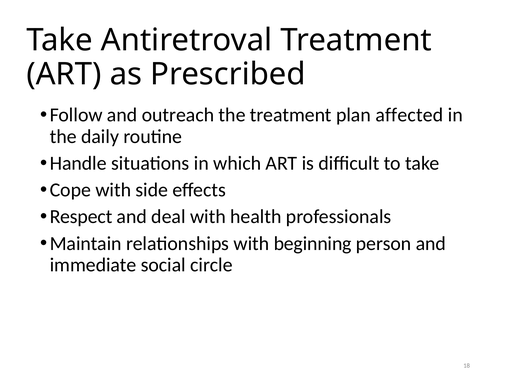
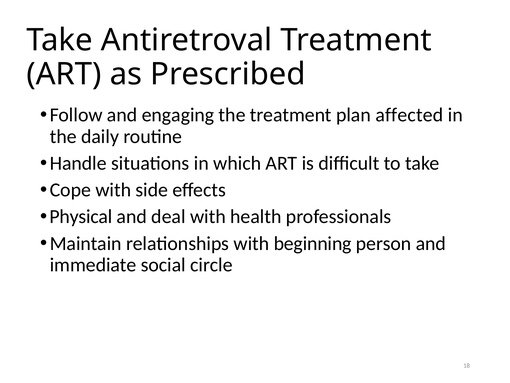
outreach: outreach -> engaging (178, 115)
Respect: Respect -> Physical (81, 216)
